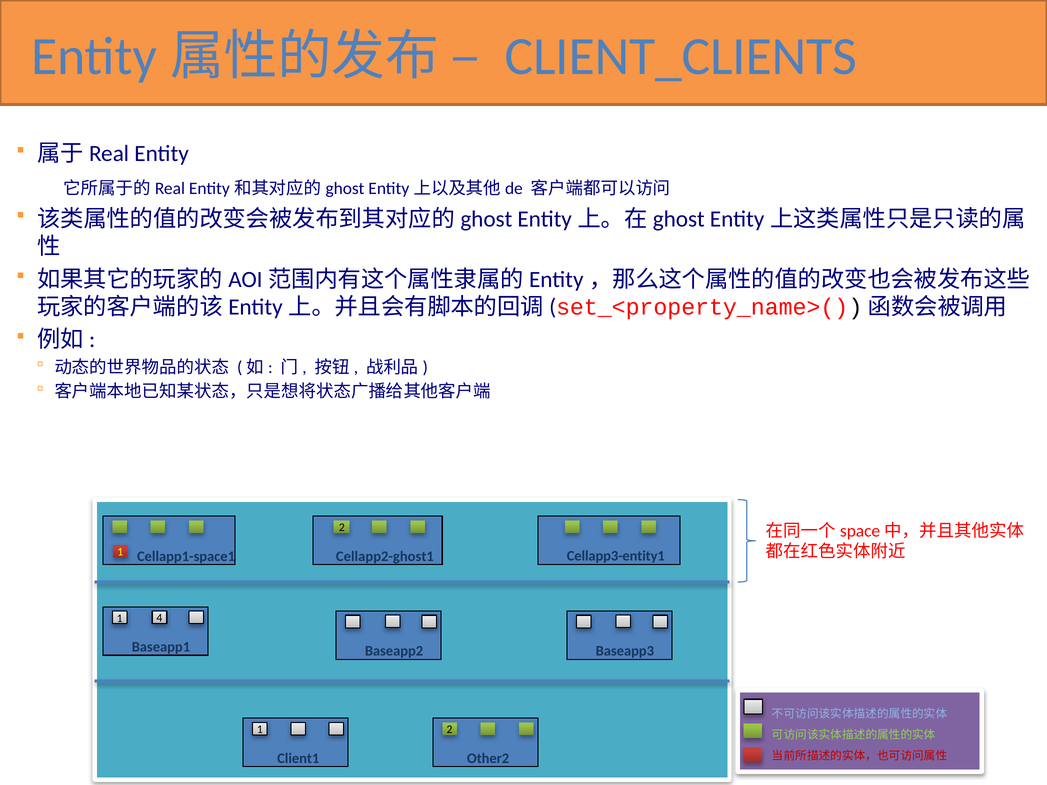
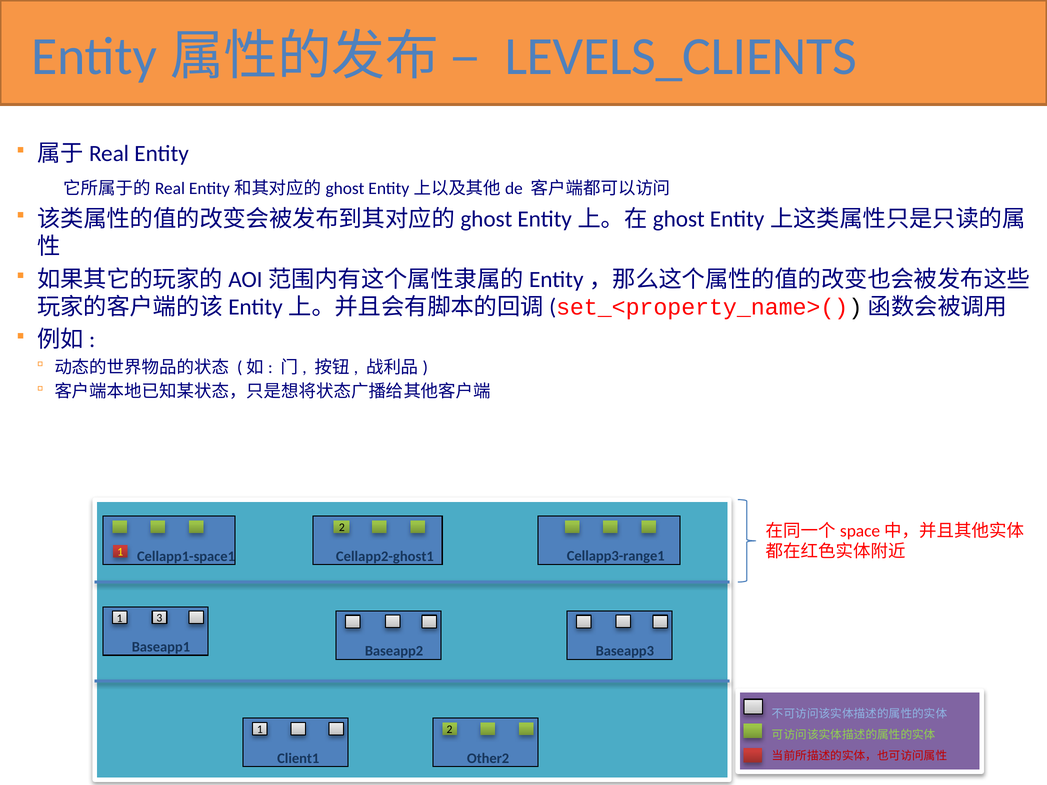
CLIENT_CLIENTS: CLIENT_CLIENTS -> LEVELS_CLIENTS (681, 56)
Cellapp3-entity1: Cellapp3-entity1 -> Cellapp3-range1 (616, 556)
4: 4 -> 3 (159, 618)
